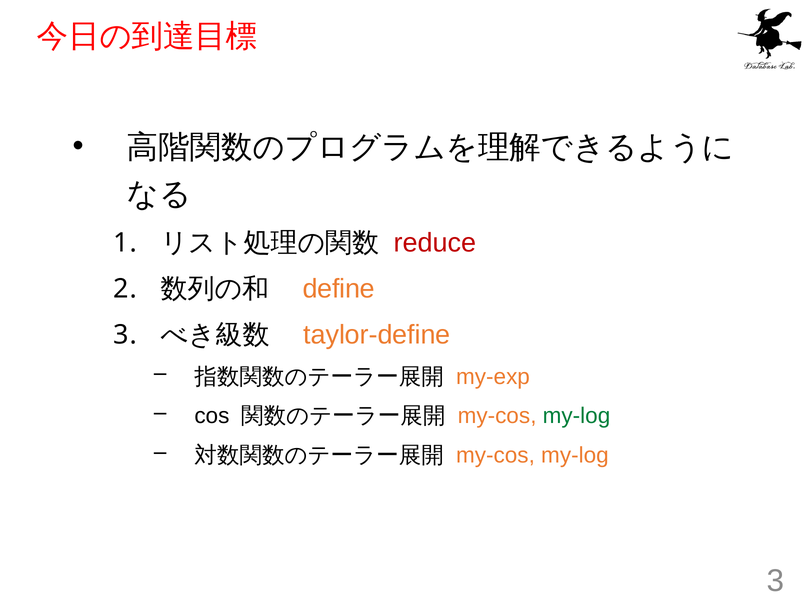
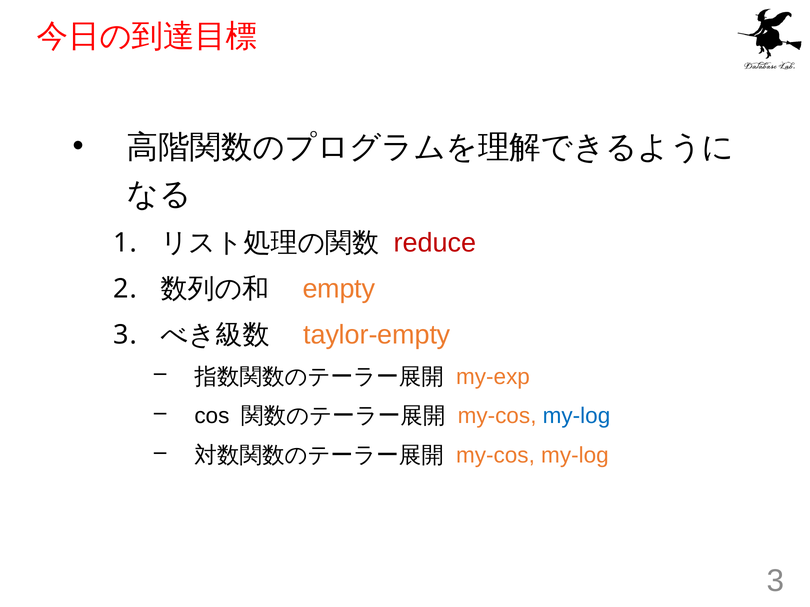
define: define -> empty (339, 289)
taylor-define: taylor-define -> taylor-empty (377, 335)
my-log colour: green -> blue (576, 416)
